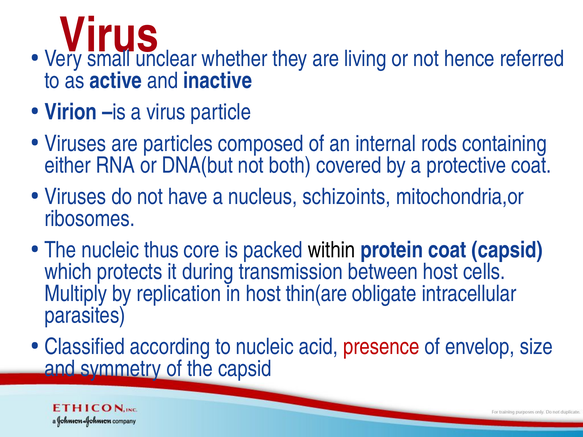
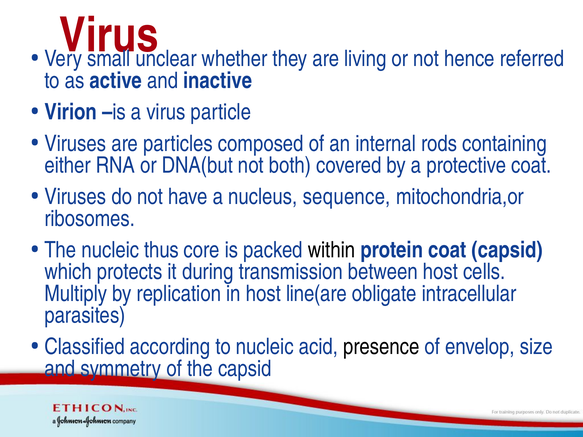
schizoints: schizoints -> sequence (347, 197)
thin(are: thin(are -> line(are (316, 294)
presence colour: red -> black (381, 347)
